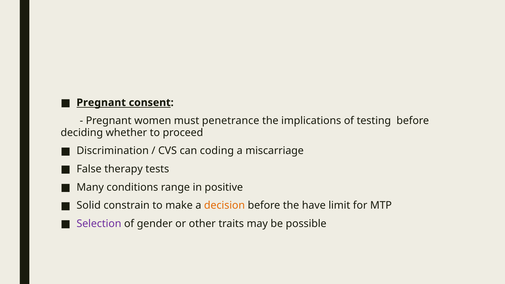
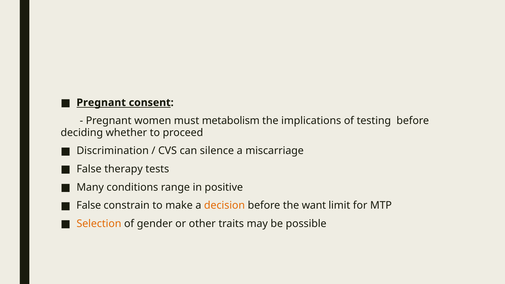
penetrance: penetrance -> metabolism (231, 121)
coding: coding -> silence (217, 151)
Solid: Solid -> False (89, 205)
have: have -> want (314, 205)
Selection colour: purple -> orange (99, 224)
